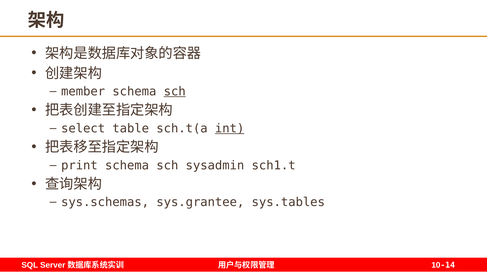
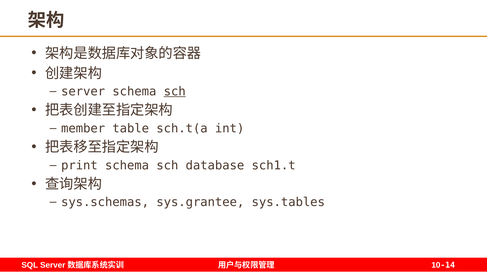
member: member -> server (83, 91)
select: select -> member (83, 128)
int underline: present -> none (230, 128)
sysadmin: sysadmin -> database (215, 165)
